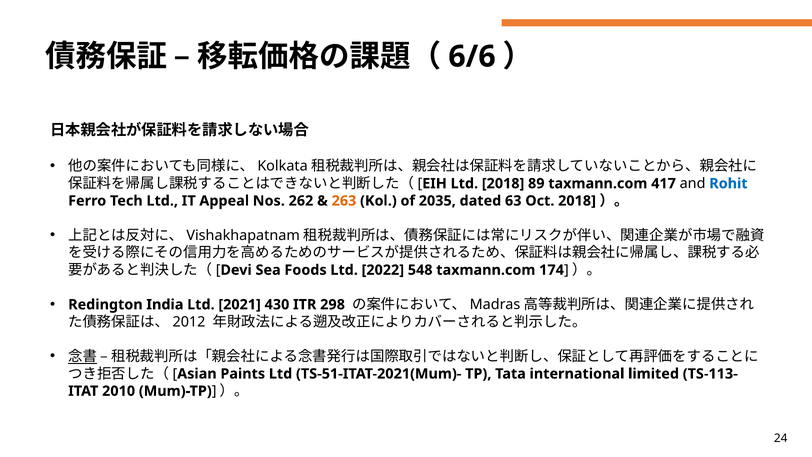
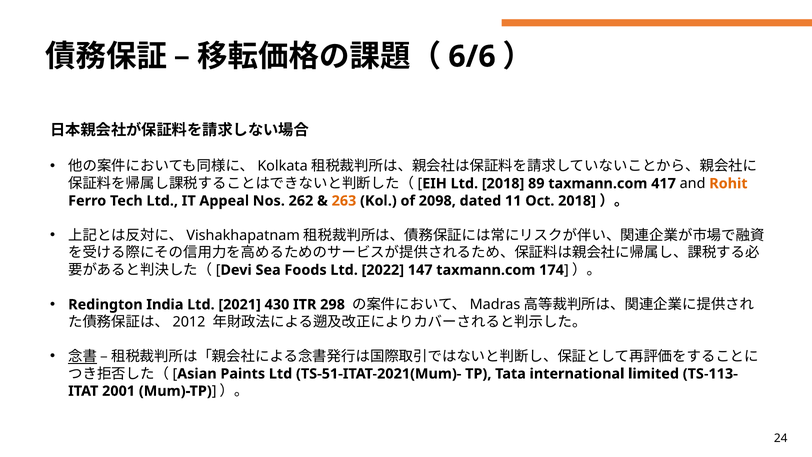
Rohit colour: blue -> orange (728, 183)
2035: 2035 -> 2098 (437, 201)
63: 63 -> 11 (513, 201)
548: 548 -> 147 (420, 270)
2010: 2010 -> 2001 (119, 391)
